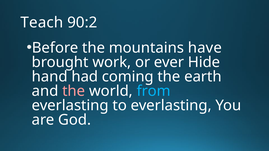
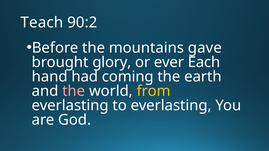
have: have -> gave (205, 48)
work: work -> glory (112, 62)
Hide: Hide -> Each (204, 62)
from colour: light blue -> yellow (154, 91)
